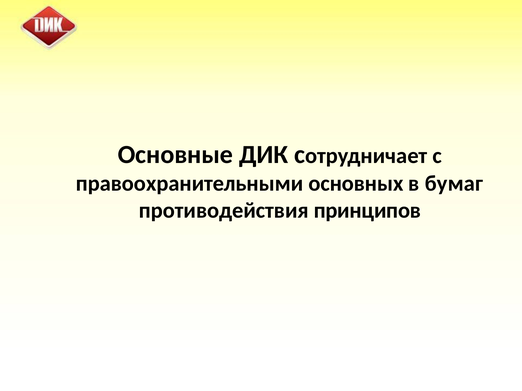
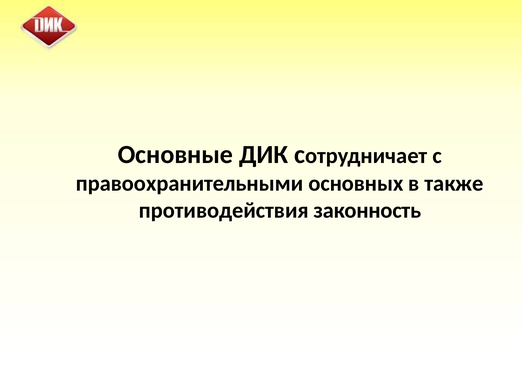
бумаг: бумаг -> также (454, 184)
принципов: принципов -> законность (367, 211)
